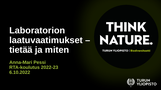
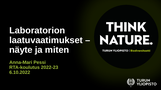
tietää: tietää -> näyte (21, 50)
